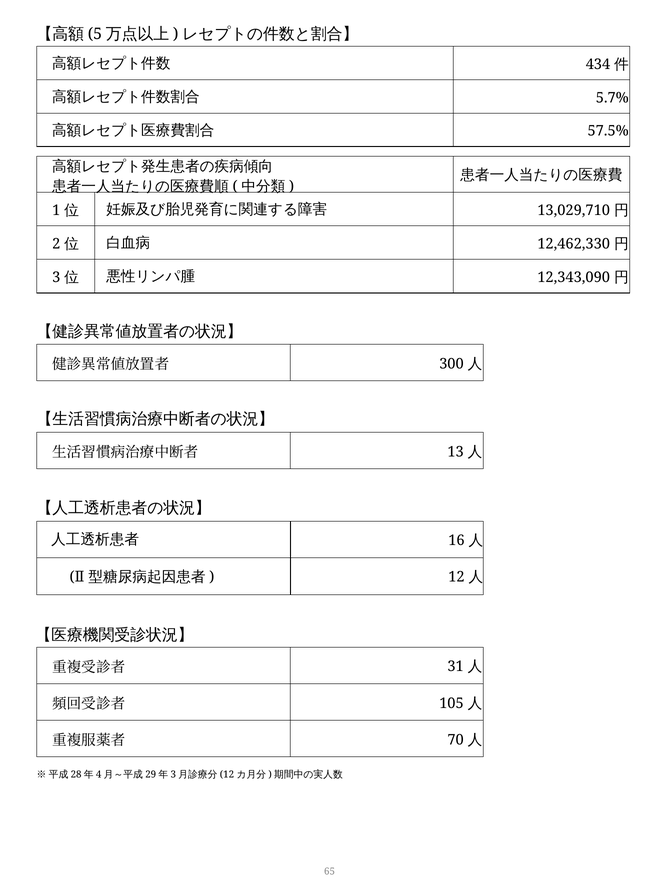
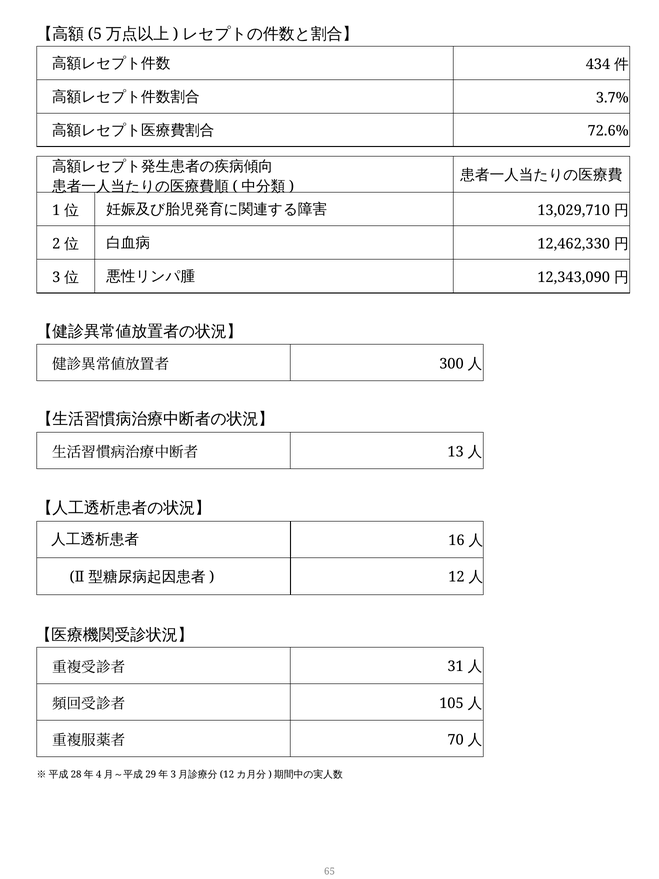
5.7%: 5.7% -> 3.7% (612, 98)
57.5%: 57.5% -> 72.6% (608, 131)
